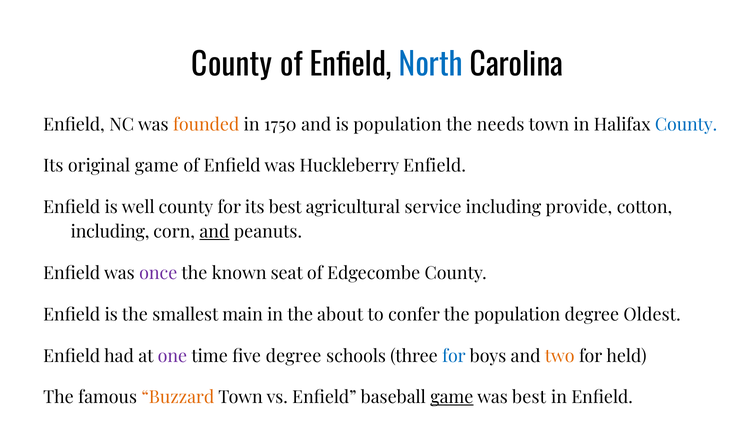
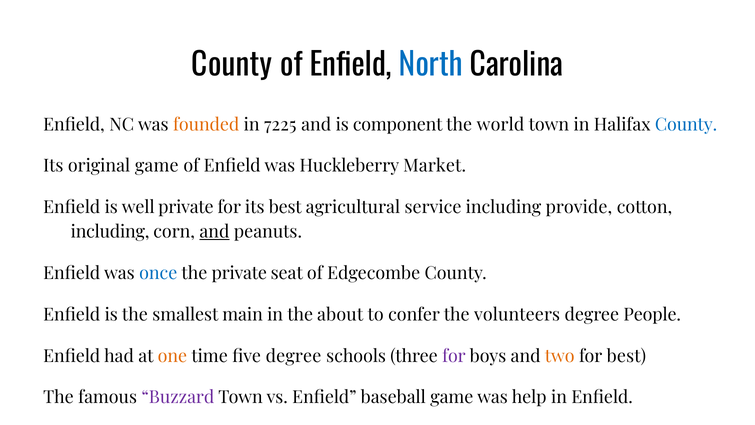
1750: 1750 -> 7225 (280, 125)
is population: population -> component (398, 125)
needs: needs -> world (501, 125)
Huckleberry Enfield: Enfield -> Market (435, 166)
well county: county -> private (186, 207)
once colour: purple -> blue (158, 273)
the known: known -> private (239, 273)
the population: population -> volunteers (517, 315)
Oldest: Oldest -> People (652, 315)
one colour: purple -> orange (172, 356)
for colour: blue -> purple (454, 356)
for held: held -> best (626, 356)
Buzzard colour: orange -> purple (178, 397)
game underline: present -> none (452, 397)
was best: best -> help (529, 397)
